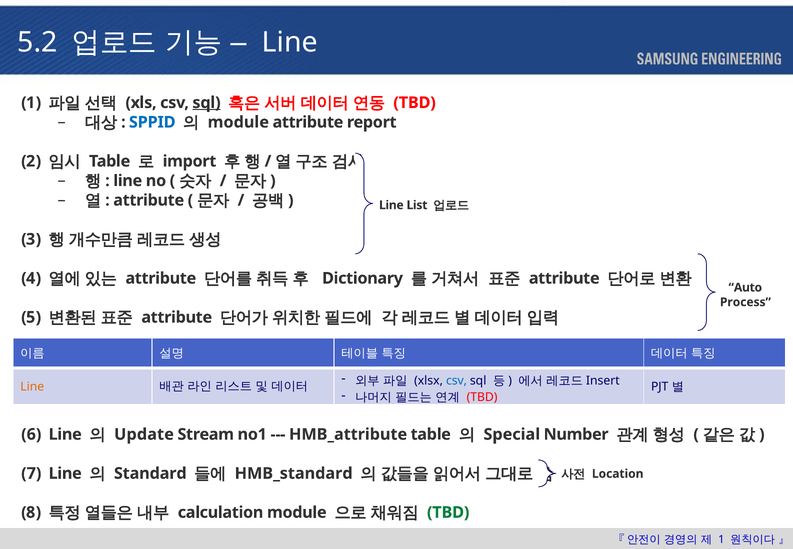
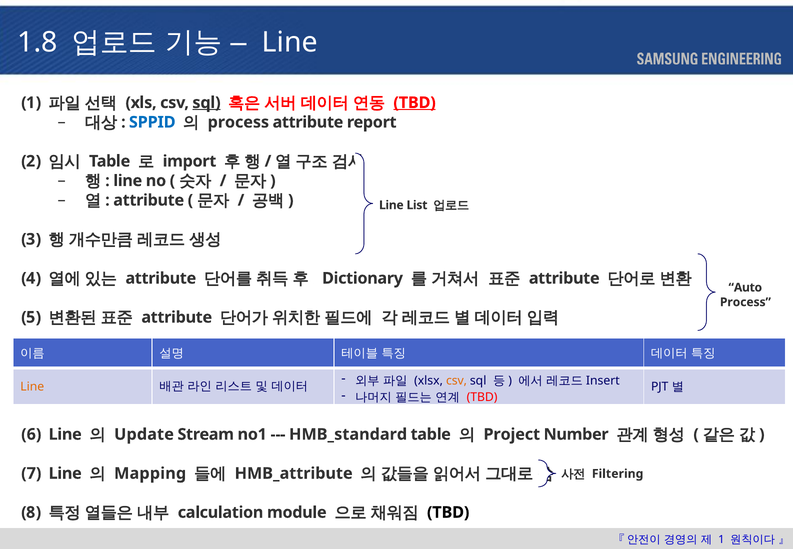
5.2: 5.2 -> 1.8 (37, 43)
TBD underline: none -> present (415, 103)
module: module -> process (238, 122)
csv colour: blue -> orange (457, 381)
HMB_attribute: HMB_attribute -> HMB_standard (348, 434)
Special: Special -> Project (512, 434)
Location: Location -> Filtering (618, 474)
Standard: Standard -> Mapping (150, 473)
HMB_standard: HMB_standard -> HMB_attribute (294, 473)
TBD colour: green -> black (448, 512)
